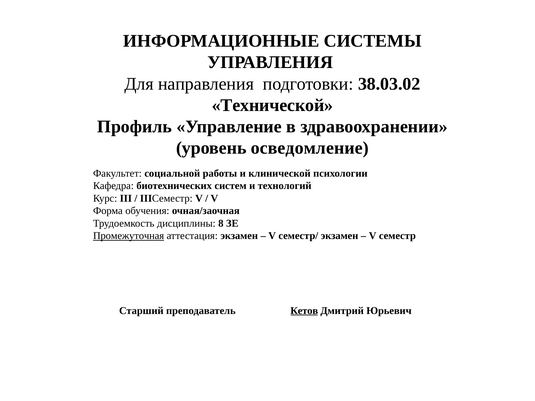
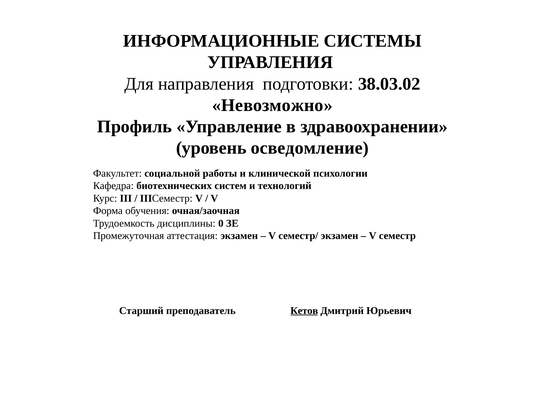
Технической: Технической -> Невозможно (272, 105)
8: 8 -> 0 (221, 223)
Промежуточная underline: present -> none (129, 236)
